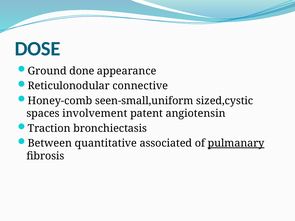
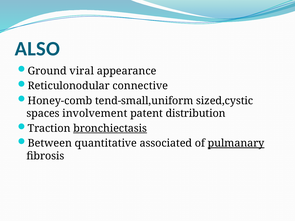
DOSE: DOSE -> ALSO (37, 49)
done: done -> viral (82, 71)
seen-small,uniform: seen-small,uniform -> tend-small,uniform (144, 101)
angiotensin: angiotensin -> distribution (196, 114)
bronchiectasis underline: none -> present (110, 129)
